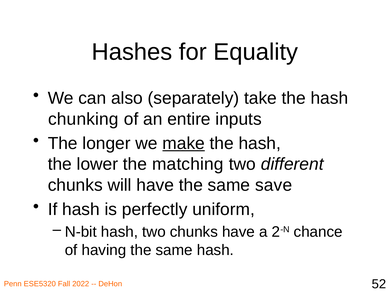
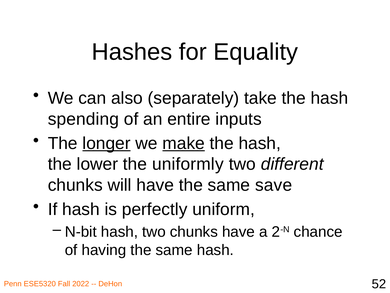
chunking: chunking -> spending (83, 119)
longer underline: none -> present (107, 143)
matching: matching -> uniformly (188, 164)
